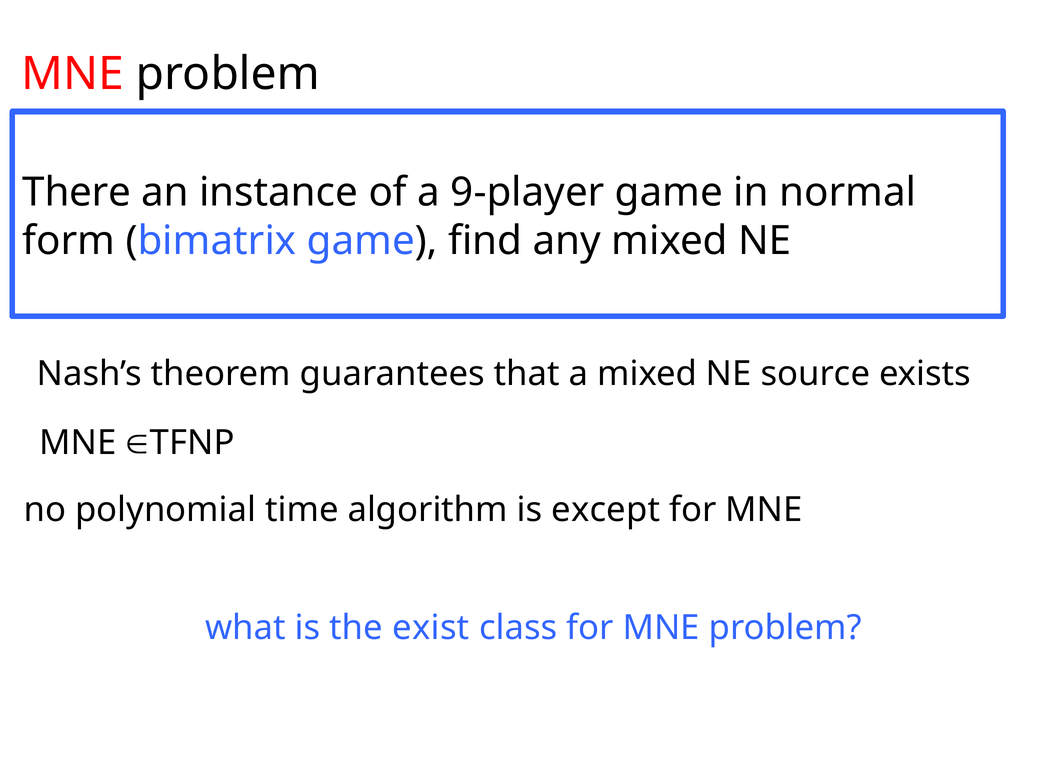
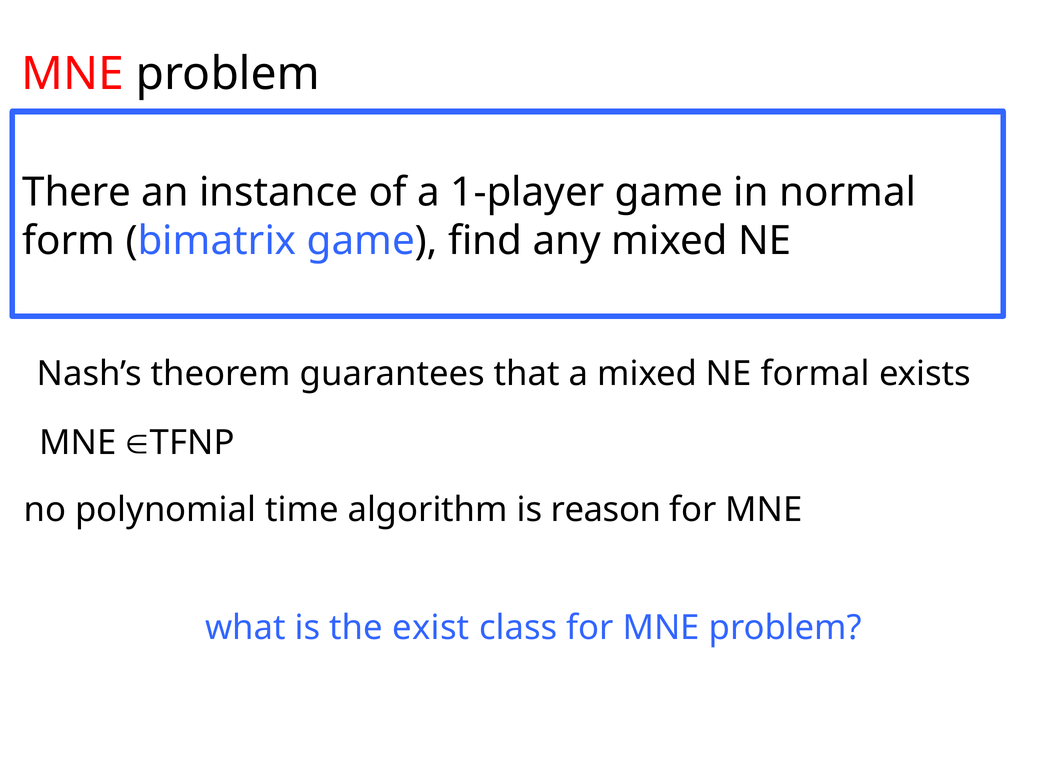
9-player: 9-player -> 1-player (528, 192)
source: source -> formal (815, 374)
except: except -> reason (606, 510)
